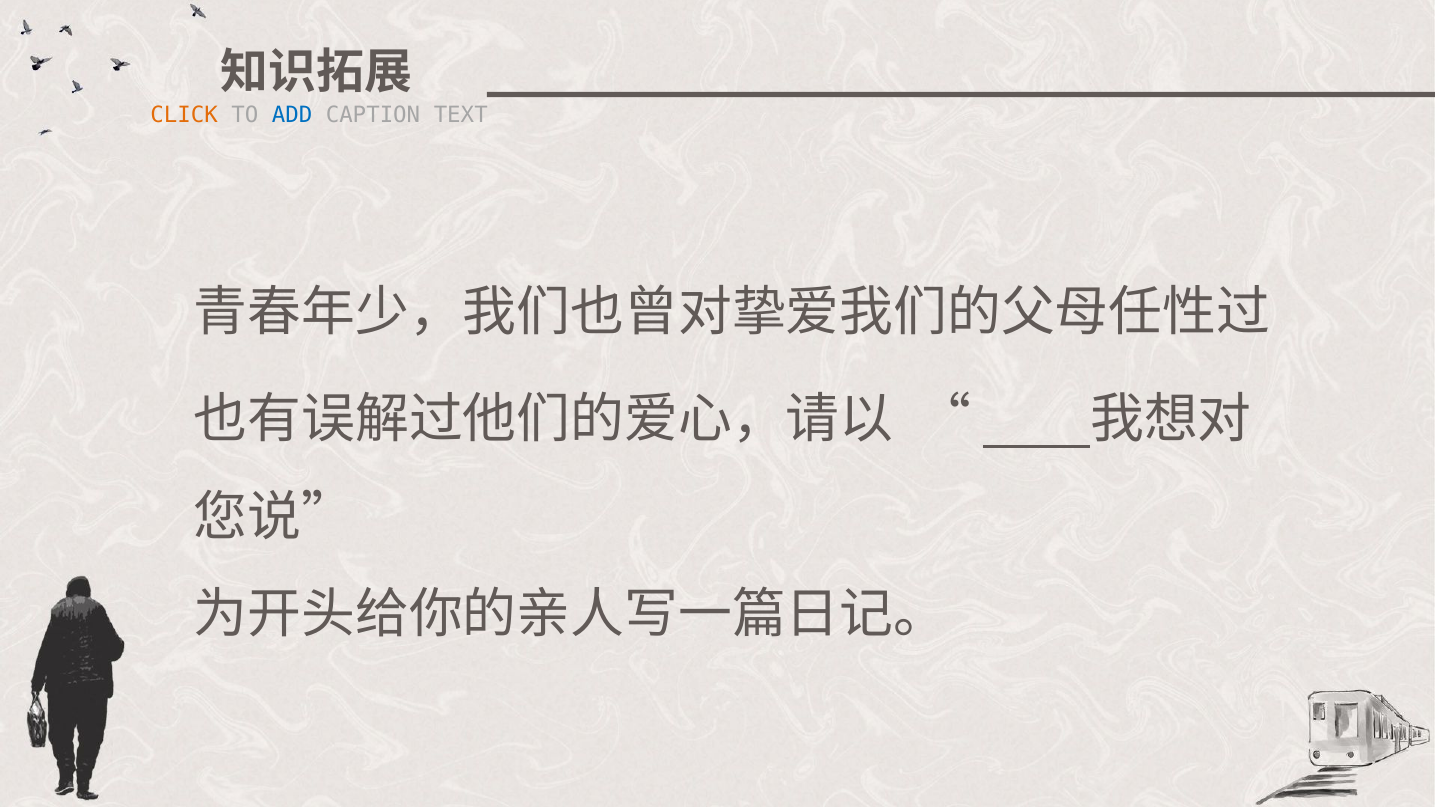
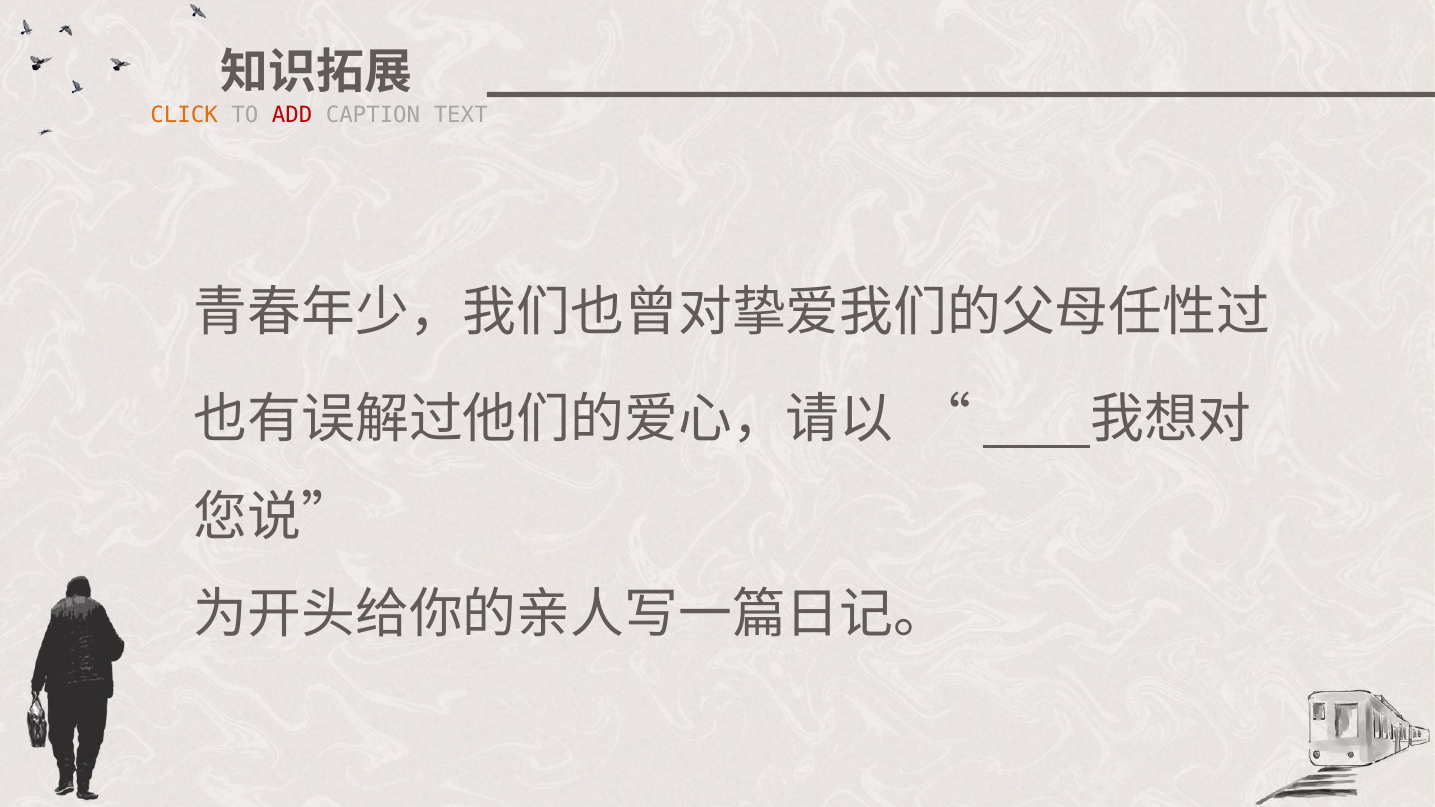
ADD colour: blue -> red (292, 115)
